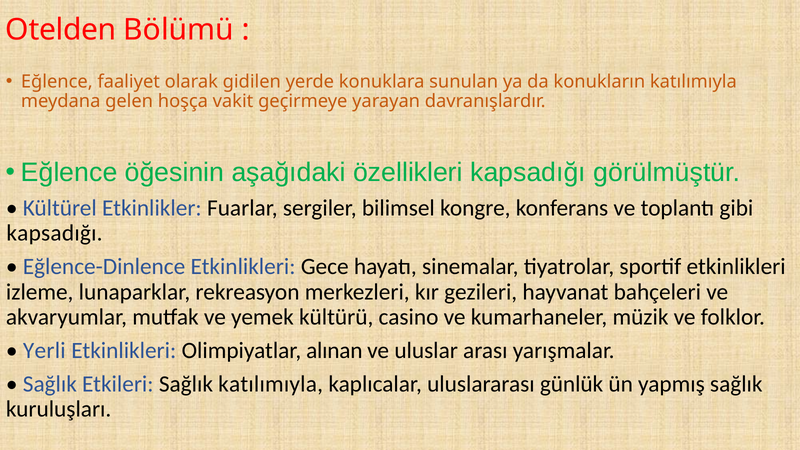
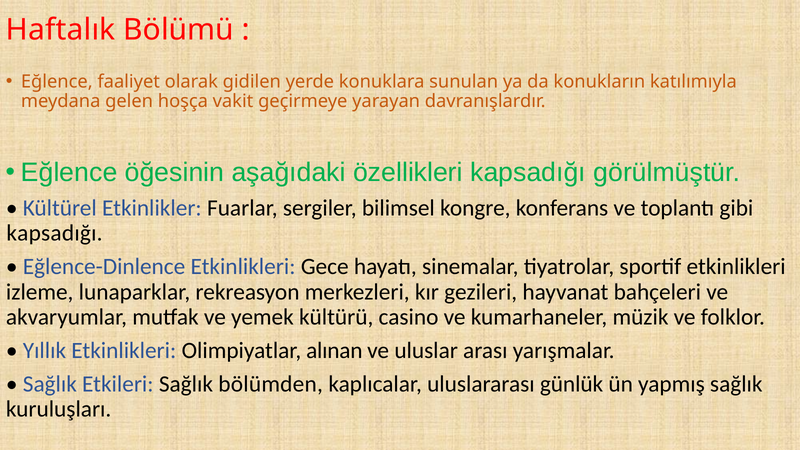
Otelden: Otelden -> Haftalık (61, 30)
Yerli: Yerli -> Yıllık (44, 350)
Sağlık katılımıyla: katılımıyla -> bölümden (271, 384)
